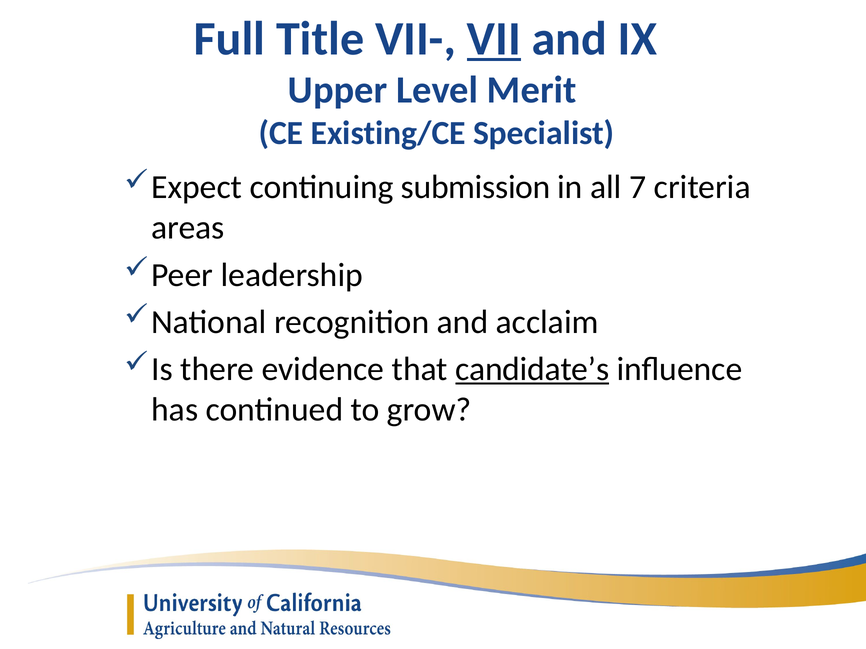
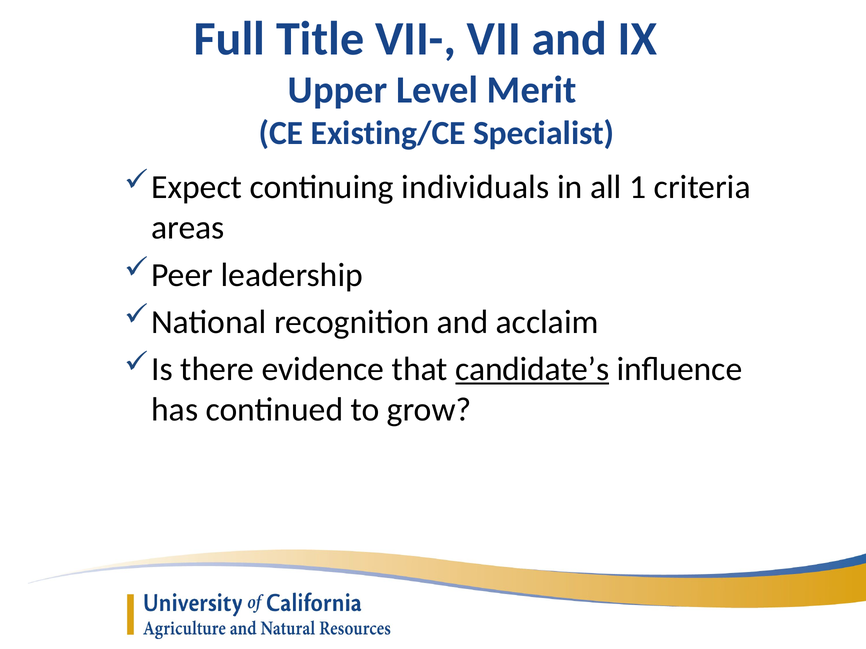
VII underline: present -> none (494, 39)
submission: submission -> individuals (475, 187)
7: 7 -> 1 (638, 187)
